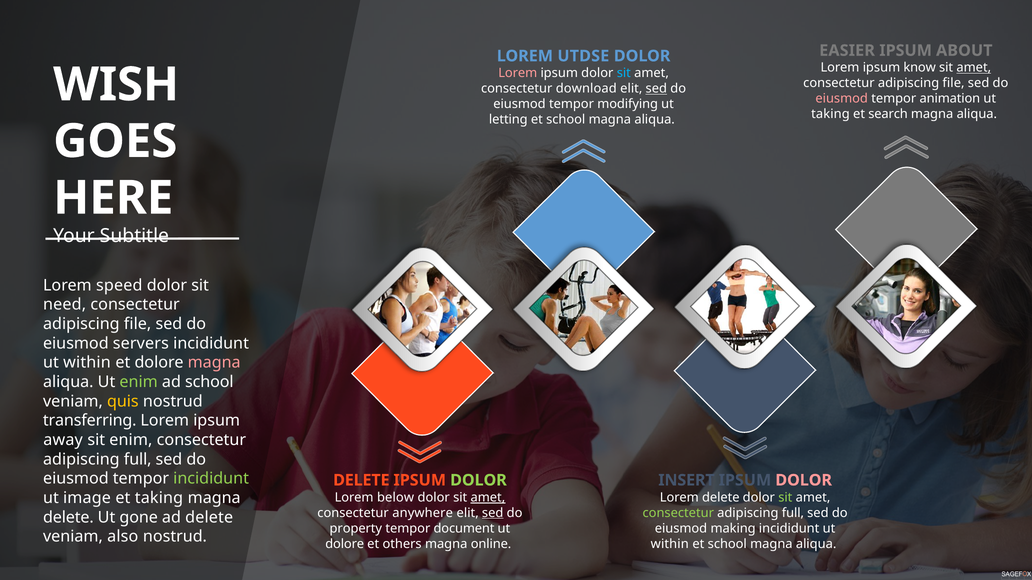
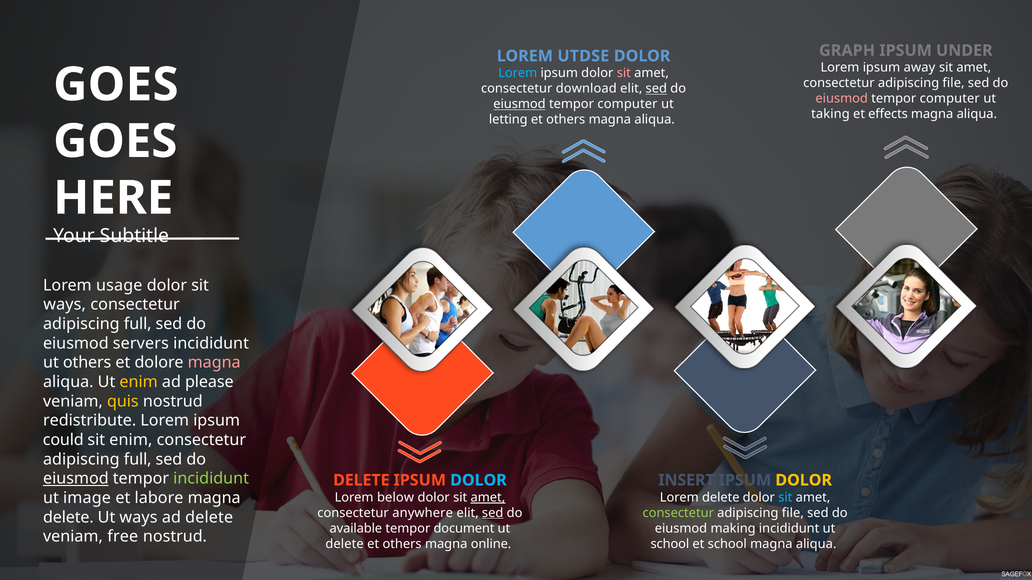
EASIER: EASIER -> GRAPH (847, 51)
ABOUT: ABOUT -> UNDER (964, 51)
know: know -> away (919, 68)
amet underline: present -> none (974, 68)
Lorem colour: pink -> light blue (518, 73)
sit colour: light blue -> pink (624, 73)
WISH: WISH -> GOES (116, 85)
animation: animation -> computer (950, 99)
eiusmod underline: none -> present (519, 104)
modifying: modifying -> computer (628, 104)
search: search -> effects (888, 114)
school: school -> others (566, 120)
speed: speed -> usage (119, 285)
need: need -> ways (65, 305)
file: file -> full (138, 324)
within: within -> others (87, 363)
enim colour: light green -> yellow (139, 382)
ad school: school -> please (209, 382)
transferring: transferring -> redistribute (90, 421)
away: away -> could (63, 440)
eiusmod underline: none -> present (76, 479)
DOLOR colour: light green -> light blue (478, 481)
DOLOR colour: pink -> yellow (804, 481)
et taking: taking -> labore (159, 498)
sit colour: light green -> light blue (785, 498)
full: full -> file (793, 513)
Ut gone: gone -> ways (139, 518)
property: property -> available (356, 529)
also: also -> free (123, 537)
dolore: dolore -> delete (345, 544)
within: within -> school (670, 544)
